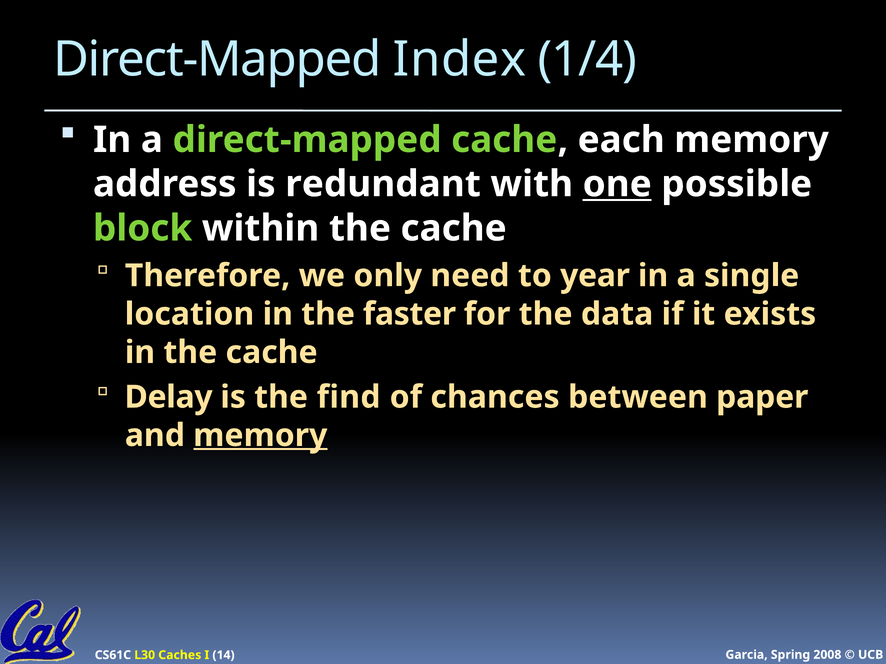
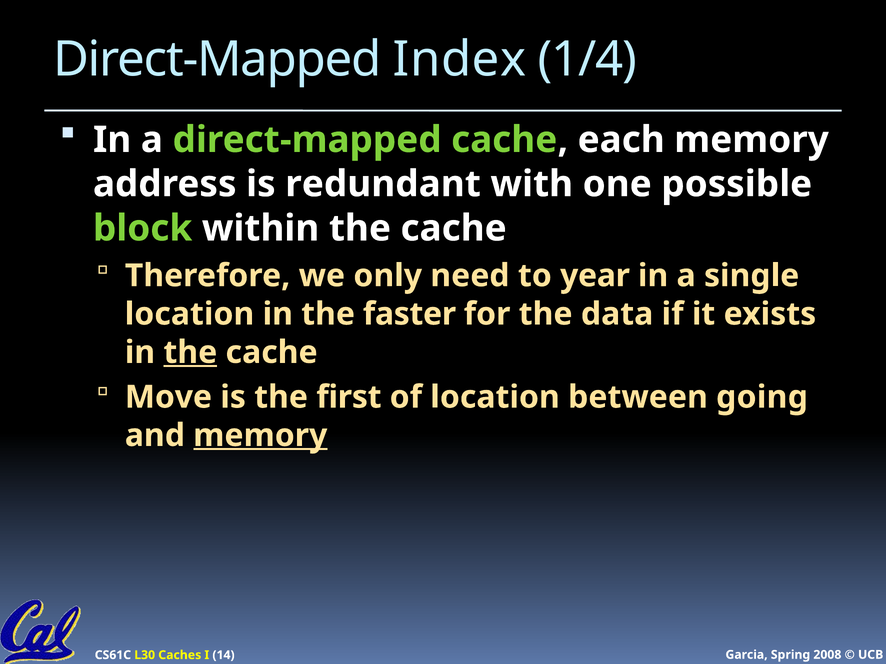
one underline: present -> none (617, 184)
the underline: none -> present (190, 353)
Delay: Delay -> Move (168, 397)
find: find -> first (349, 397)
of chances: chances -> location (495, 397)
paper: paper -> going (762, 397)
